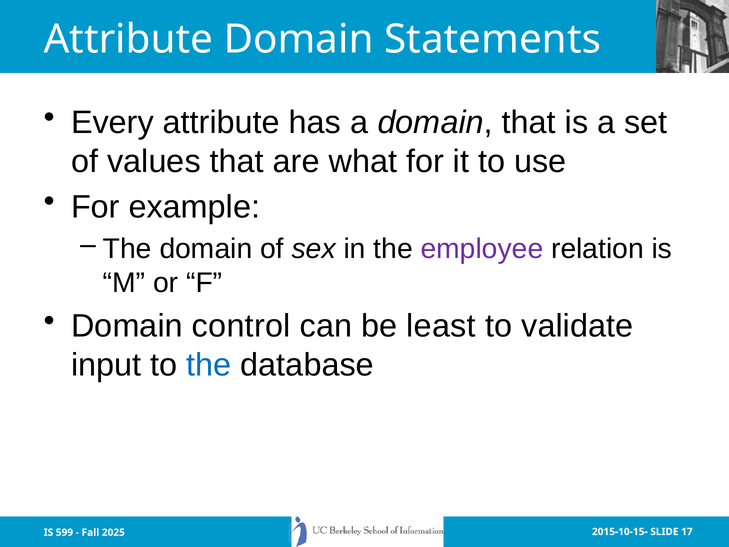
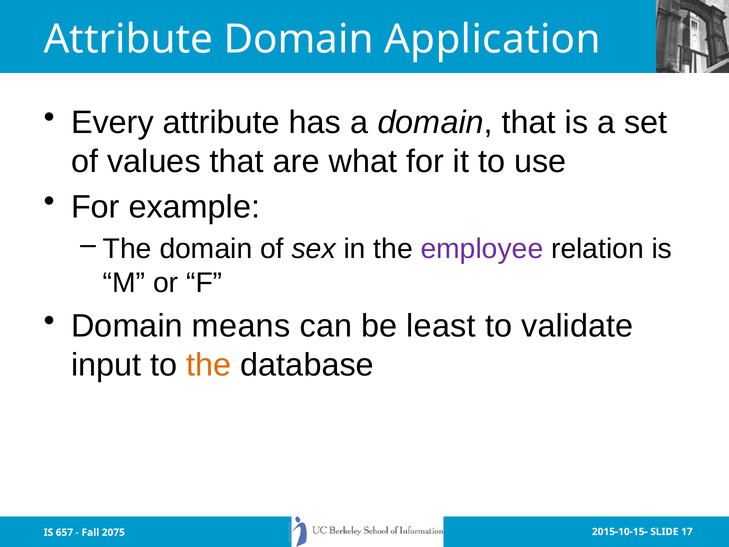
Statements: Statements -> Application (492, 39)
control: control -> means (241, 326)
the colour: blue -> orange (209, 365)
599: 599 -> 657 (64, 532)
2025: 2025 -> 2075 (113, 532)
